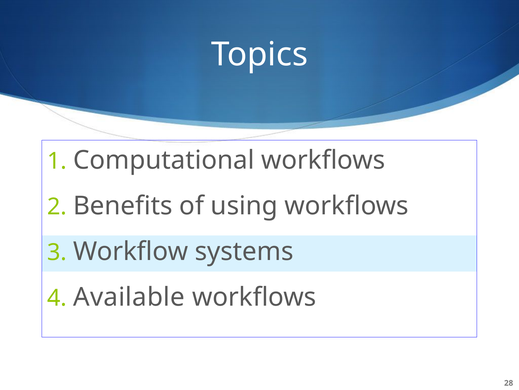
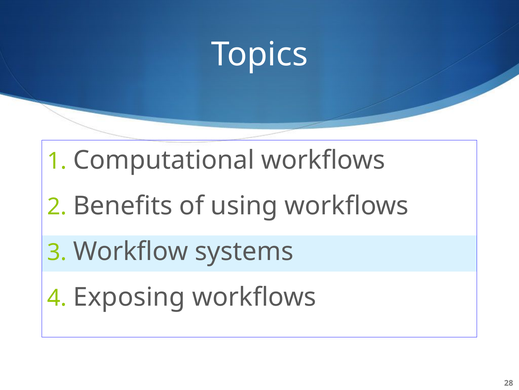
Available: Available -> Exposing (129, 297)
